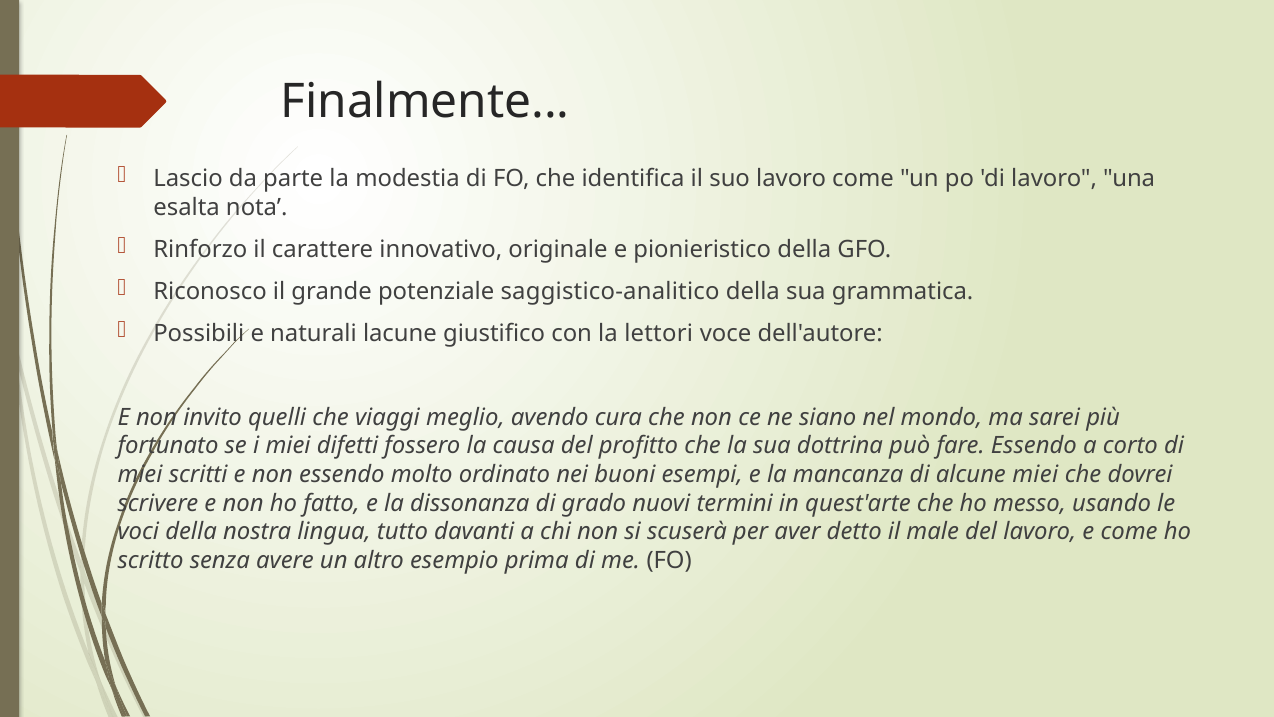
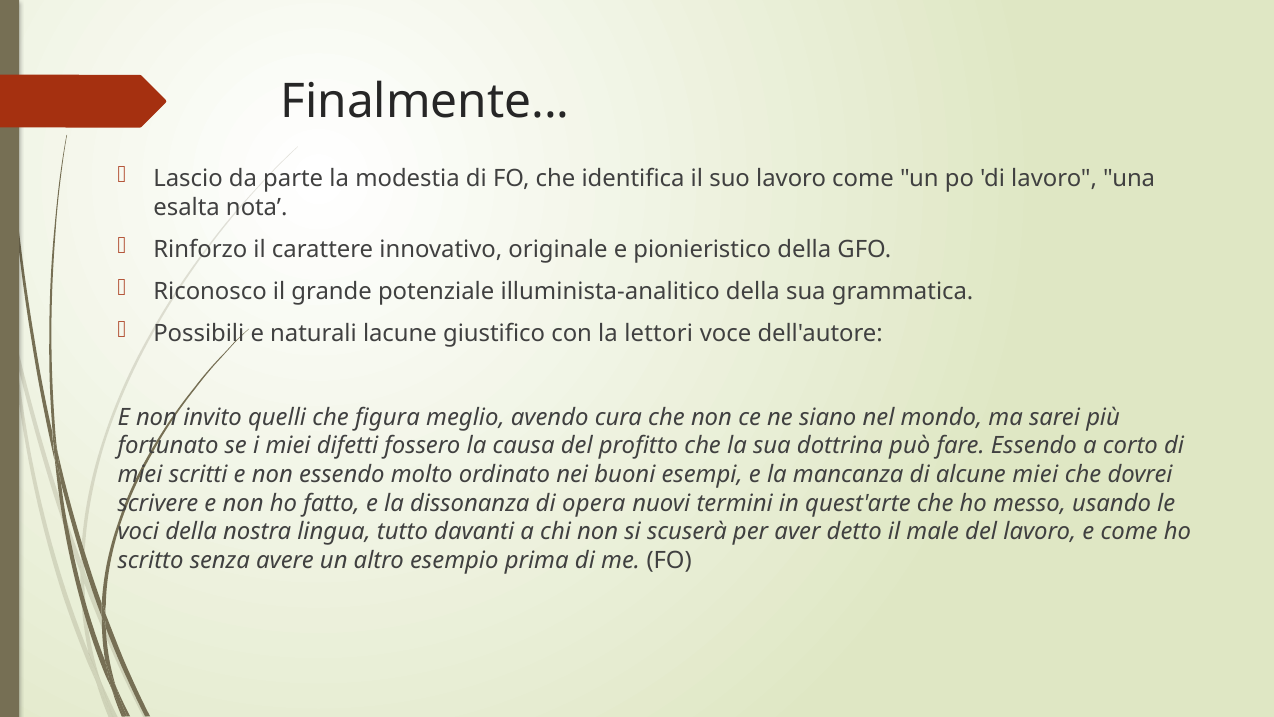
saggistico-analitico: saggistico-analitico -> illuminista-analitico (610, 291)
viaggi: viaggi -> figura (387, 417)
grado: grado -> opera (594, 503)
